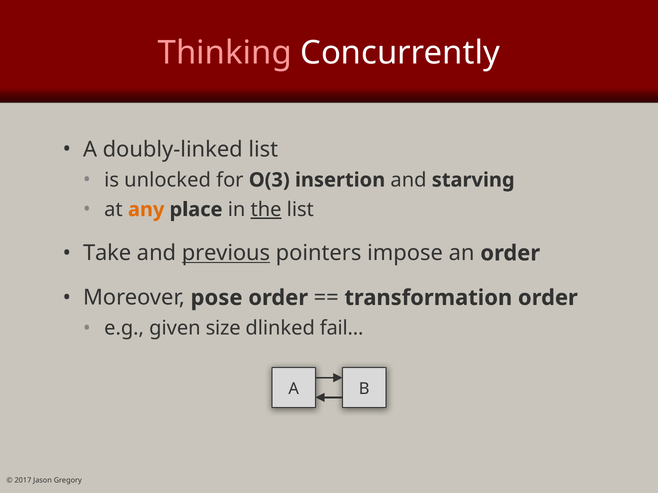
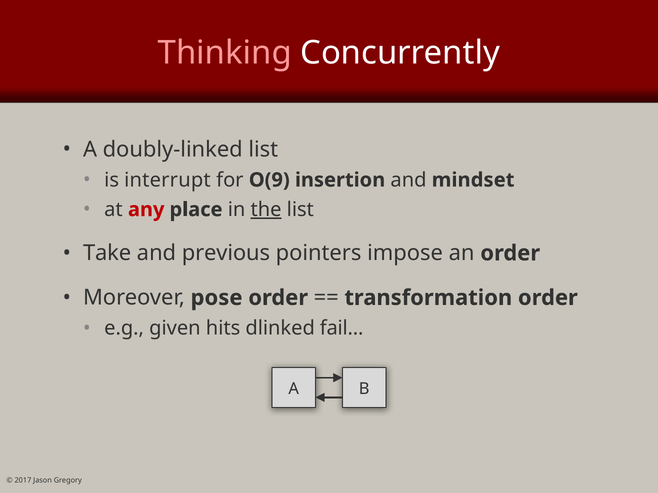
unlocked: unlocked -> interrupt (167, 180)
O(3: O(3 -> O(9 (269, 180)
starving: starving -> mindset (473, 180)
any colour: orange -> red (146, 210)
previous underline: present -> none (226, 253)
size: size -> hits (223, 329)
